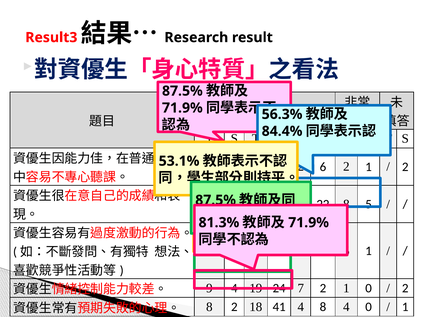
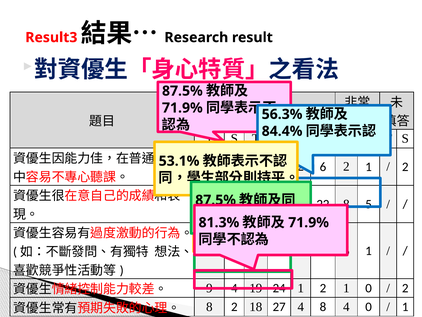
7: 7 -> 1 (301, 288)
41: 41 -> 27 (279, 306)
